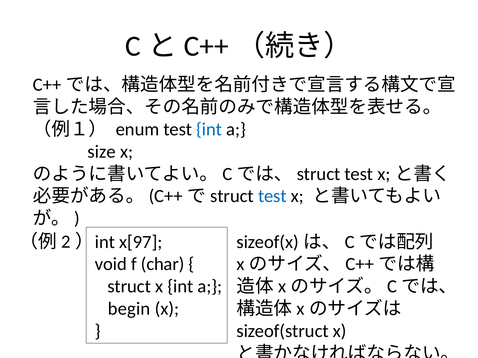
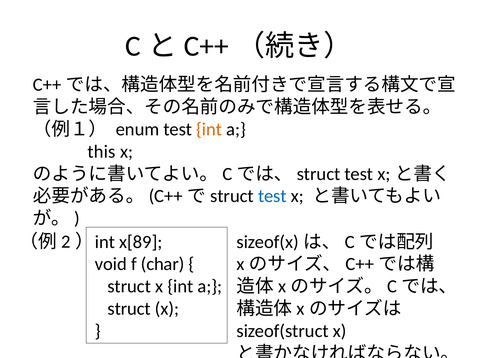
int colour: blue -> orange (209, 130)
size: size -> this (102, 152)
x[97: x[97 -> x[89 (141, 242)
begin: begin -> struct (129, 309)
